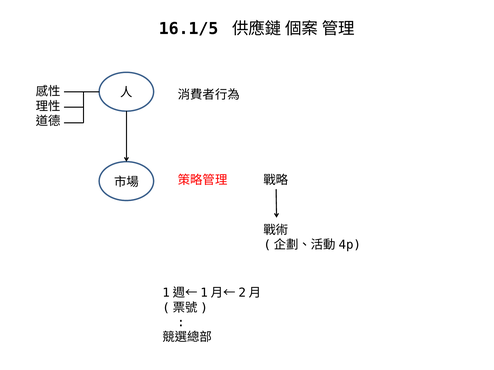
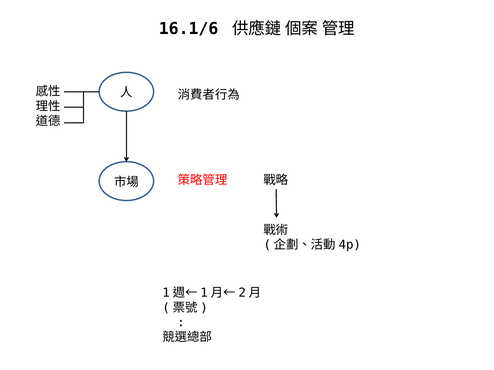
16.1/5: 16.1/5 -> 16.1/6 (189, 29)
